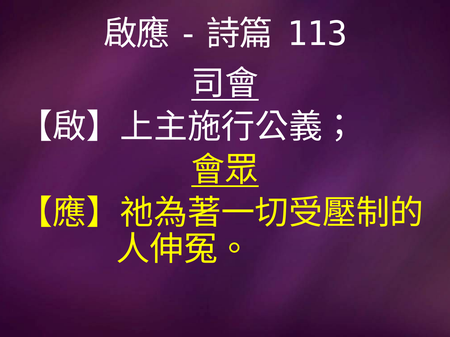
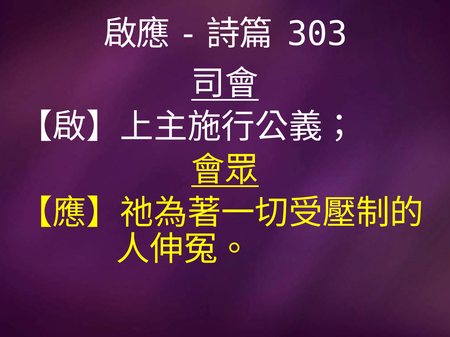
113: 113 -> 303 (317, 34)
